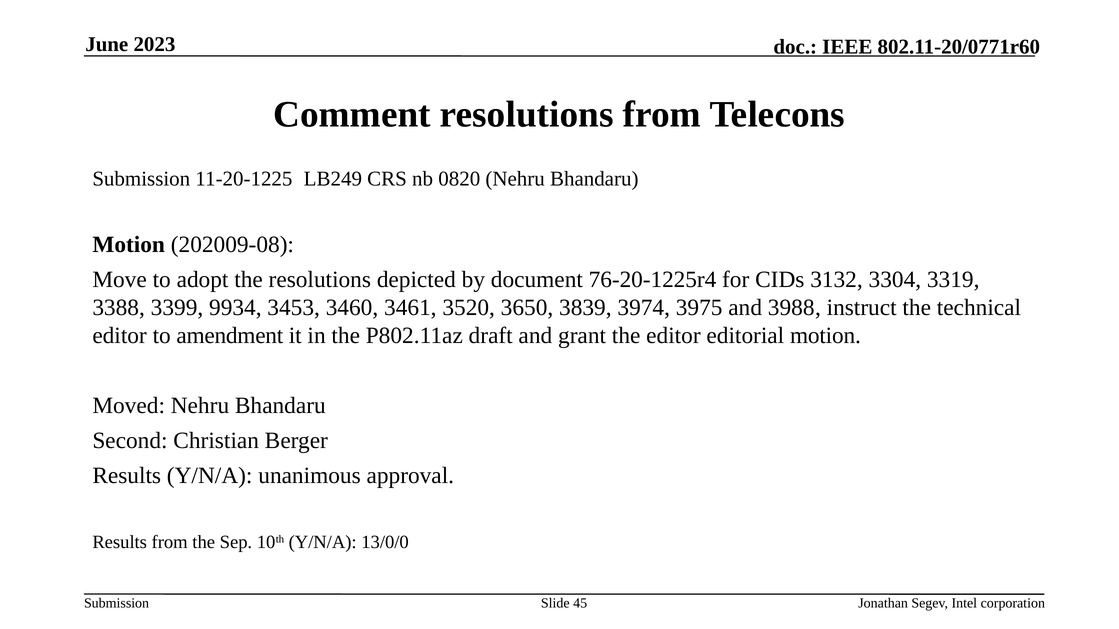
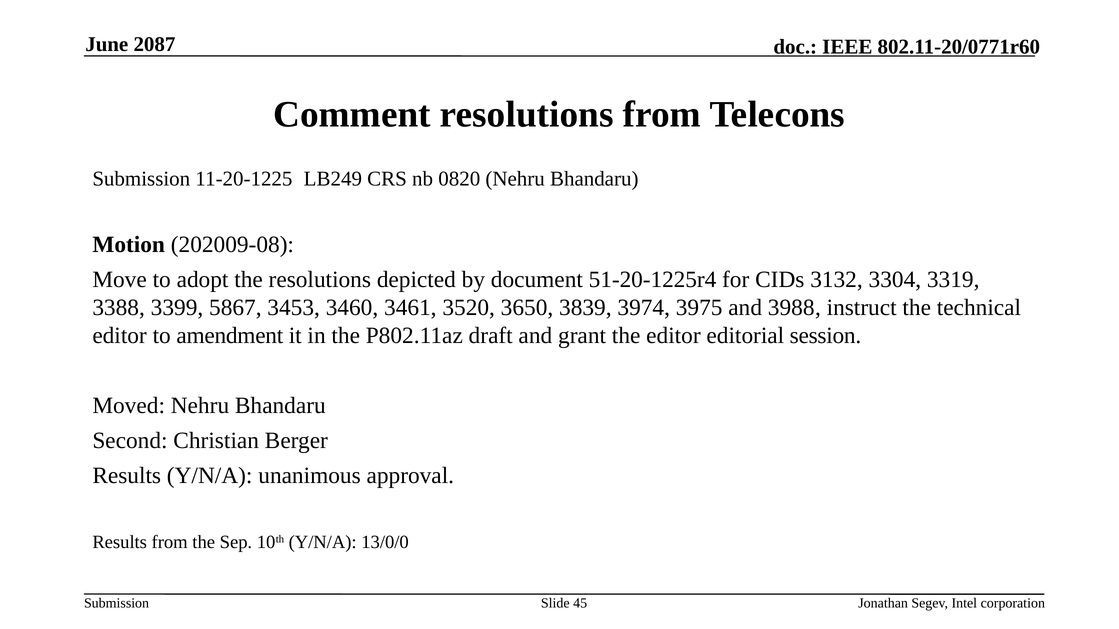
2023: 2023 -> 2087 (154, 44)
76-20-1225r4: 76-20-1225r4 -> 51-20-1225r4 (653, 280)
9934: 9934 -> 5867 (235, 308)
editorial motion: motion -> session (825, 336)
